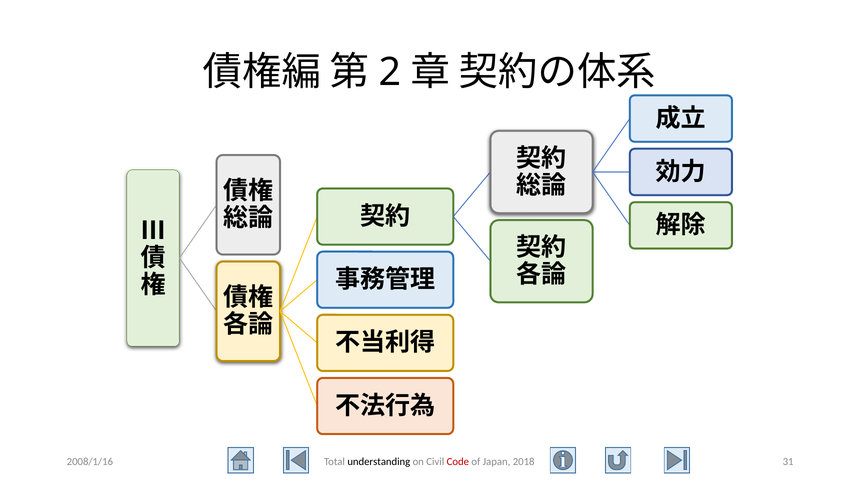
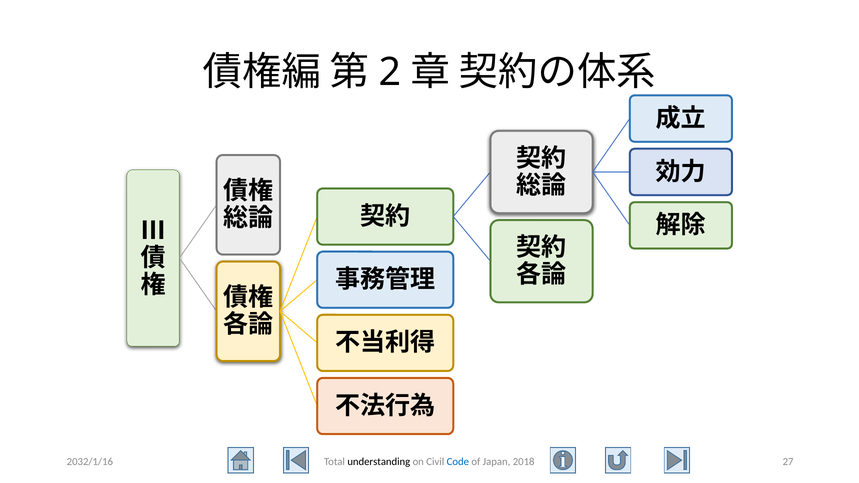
2008/1/16: 2008/1/16 -> 2032/1/16 (90, 462)
Code colour: red -> blue (458, 462)
31: 31 -> 27 (788, 462)
